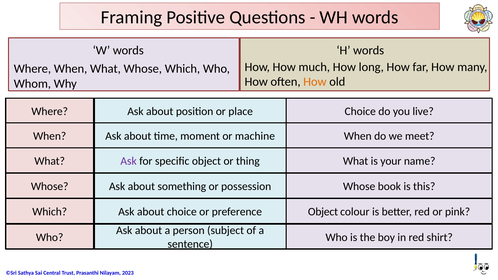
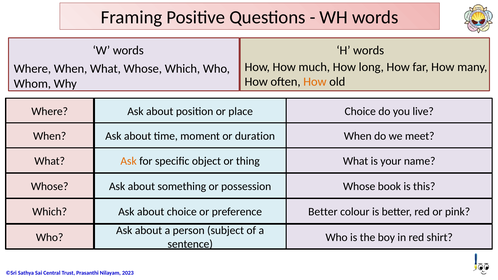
machine: machine -> duration (255, 136)
Ask colour: purple -> orange (129, 161)
preference Object: Object -> Better (323, 212)
